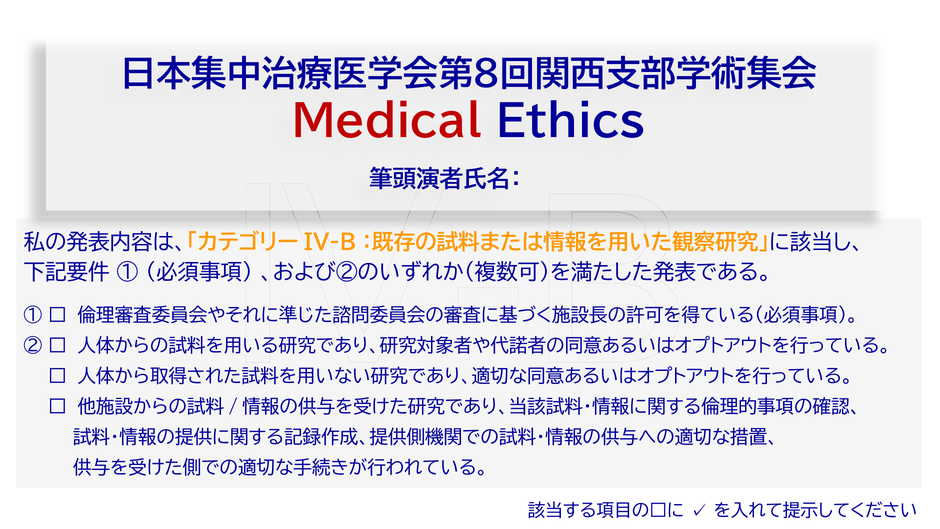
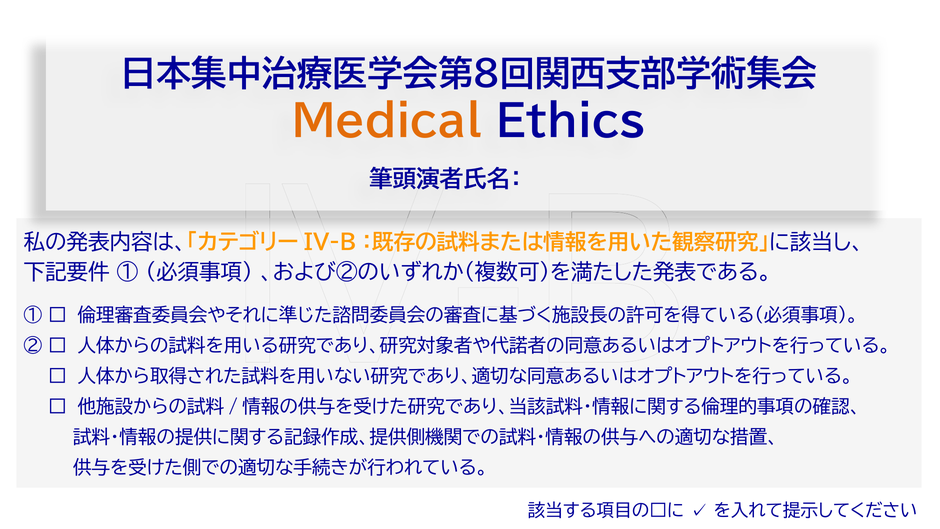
Medical colour: red -> orange (387, 122)
